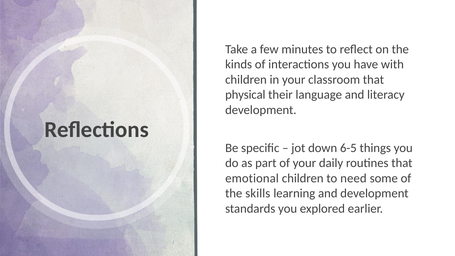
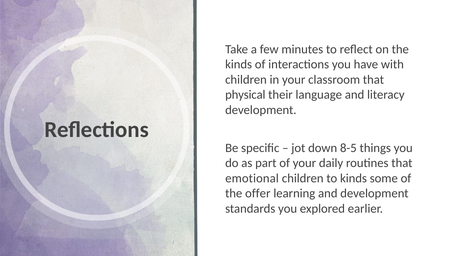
6-5: 6-5 -> 8-5 (348, 148)
to need: need -> kinds (354, 178)
skills: skills -> offer (258, 193)
